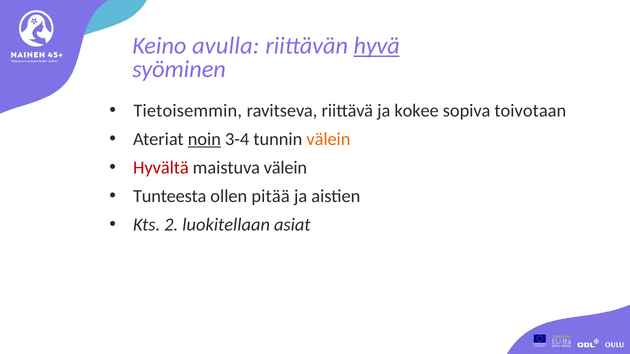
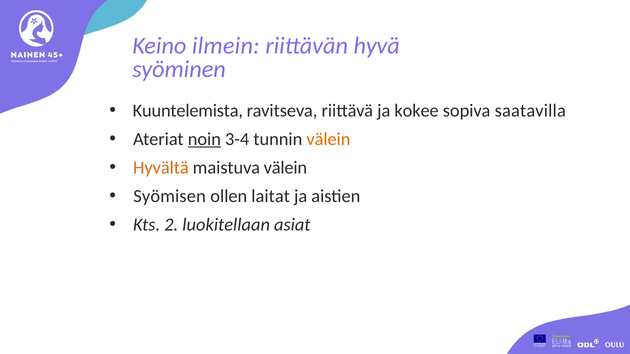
avulla: avulla -> ilmein (226, 46)
hyvä underline: present -> none (377, 46)
Tietoisemmin: Tietoisemmin -> Kuuntelemista (188, 111)
toivotaan: toivotaan -> saatavilla (530, 111)
Hyvältä colour: red -> orange (161, 168)
Tunteesta: Tunteesta -> Syömisen (170, 196)
pitää: pitää -> laitat (271, 196)
